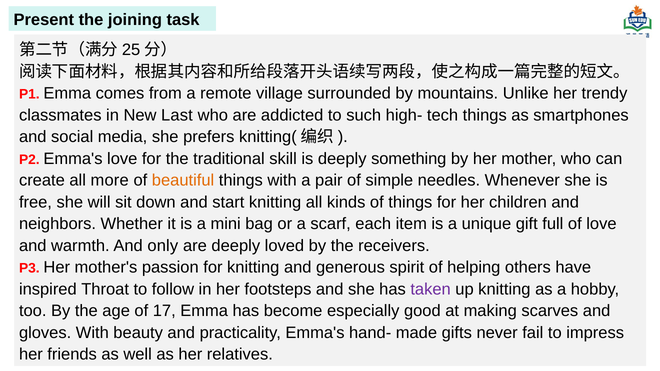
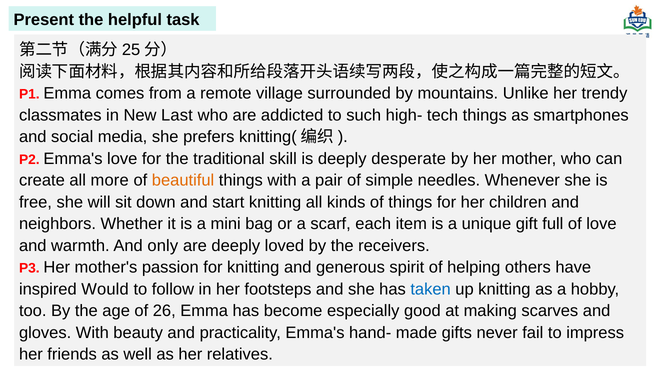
joining: joining -> helpful (135, 20)
something: something -> desperate (409, 159)
Throat: Throat -> Would (105, 289)
taken colour: purple -> blue (431, 289)
17: 17 -> 26 (164, 311)
